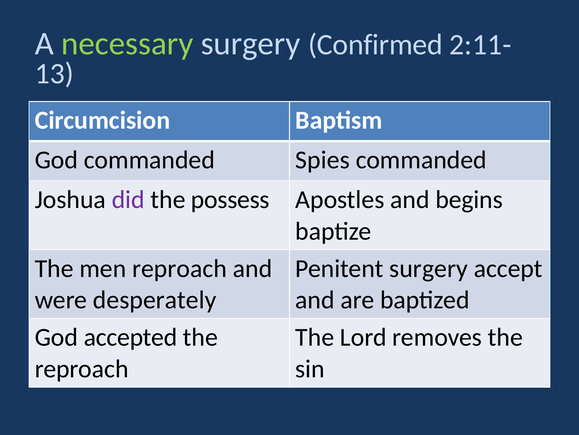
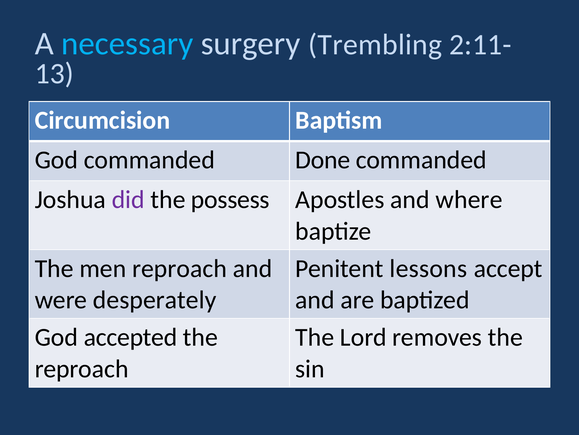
necessary colour: light green -> light blue (127, 43)
Confirmed: Confirmed -> Trembling (375, 45)
Spies: Spies -> Done (323, 160)
begins: begins -> where (469, 199)
Penitent surgery: surgery -> lessons (428, 268)
